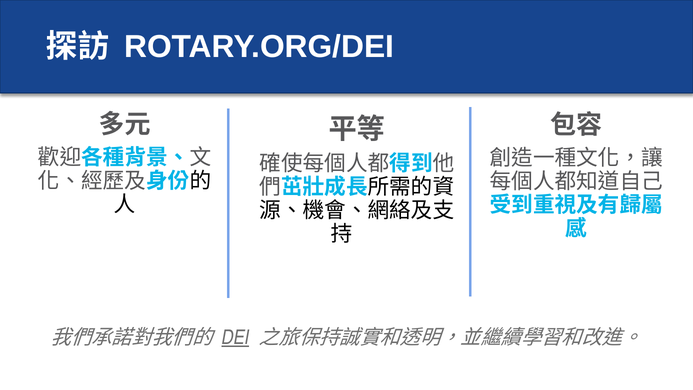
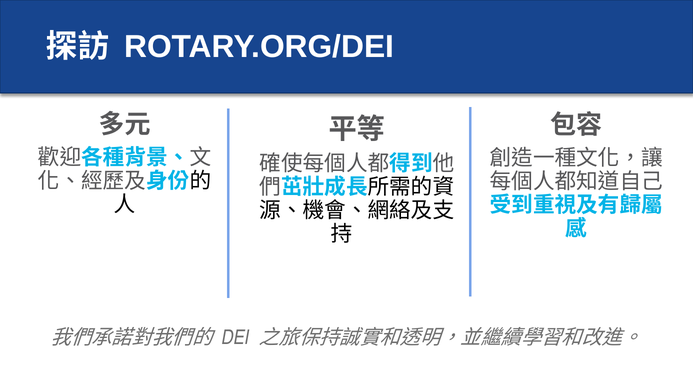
DEI underline: present -> none (235, 337)
